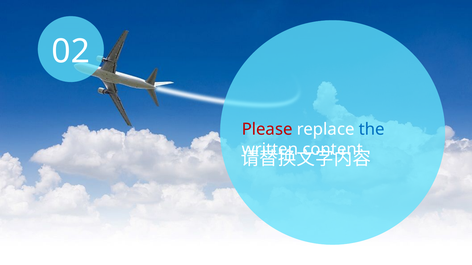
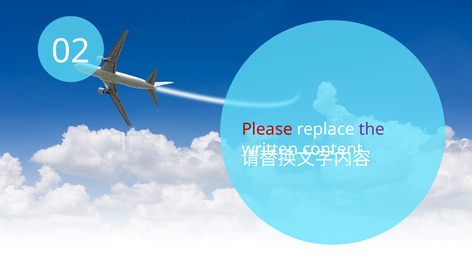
the colour: blue -> purple (372, 129)
